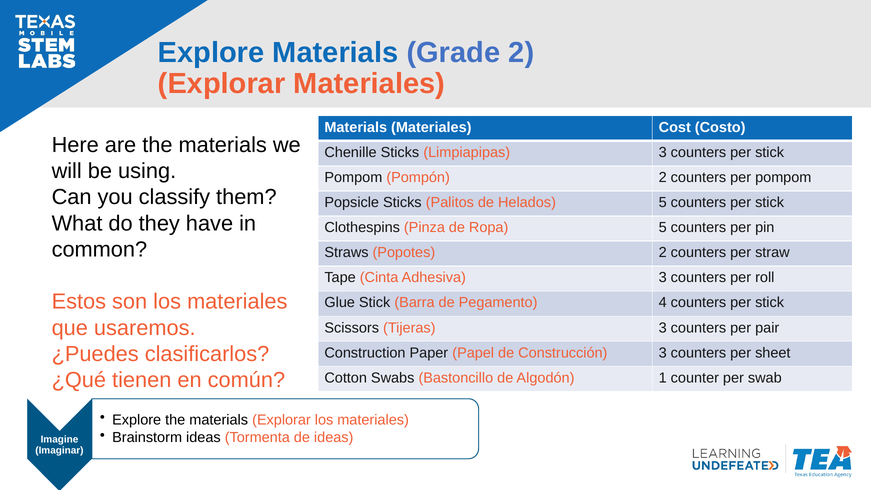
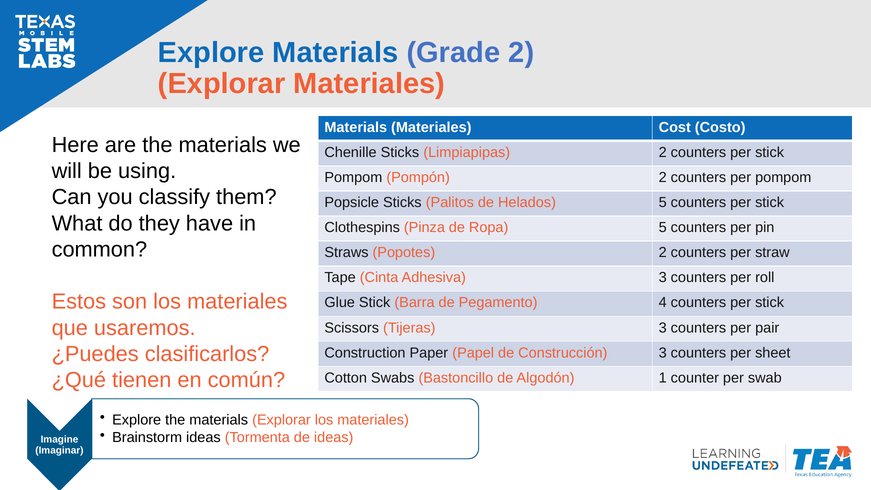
Limpiapipas 3: 3 -> 2 (663, 152)
